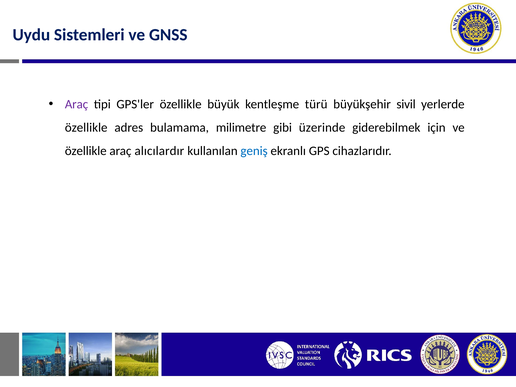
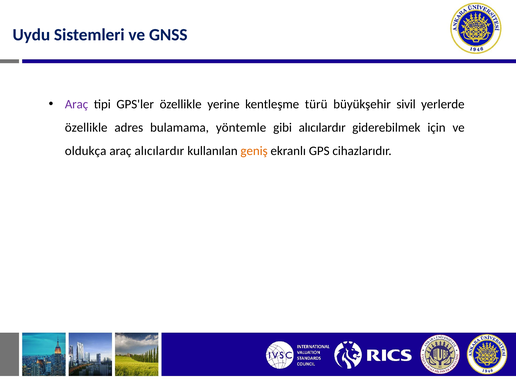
büyük: büyük -> yerine (223, 104)
milimetre: milimetre -> yöntemle (241, 128)
gibi üzerinde: üzerinde -> alıcılardır (322, 128)
özellikle: özellikle -> oldukça (86, 151)
geniş colour: blue -> orange (254, 151)
